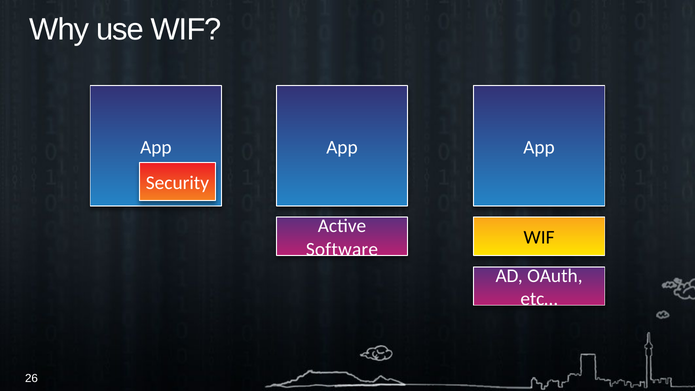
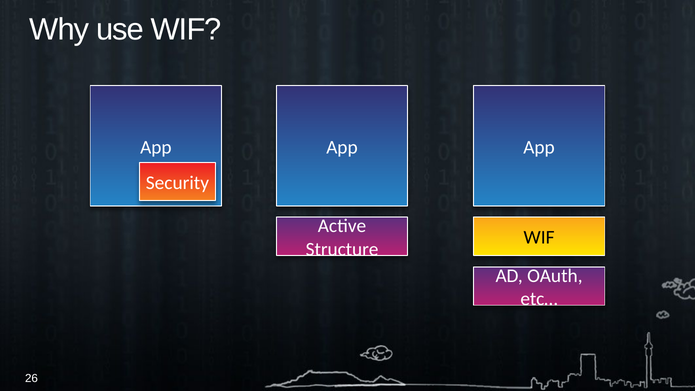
Software: Software -> Structure (342, 249)
